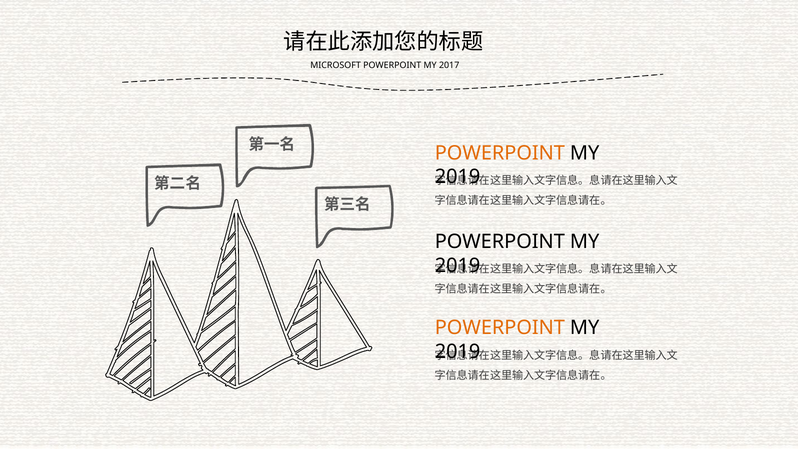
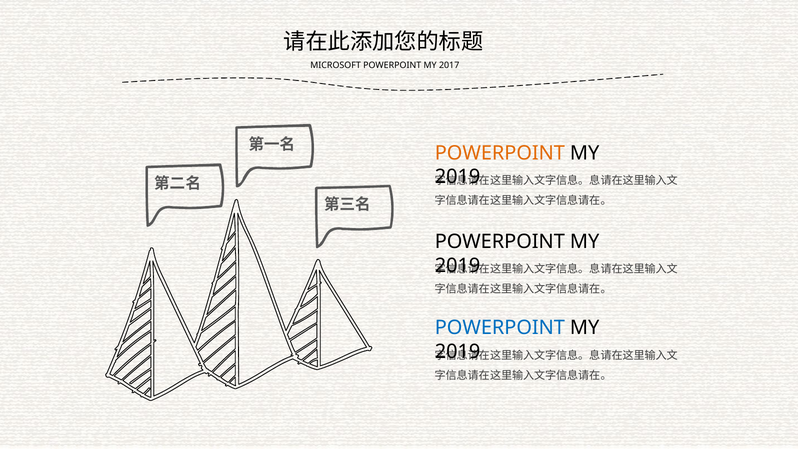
POWERPOINT colour: orange -> blue (500, 328)
